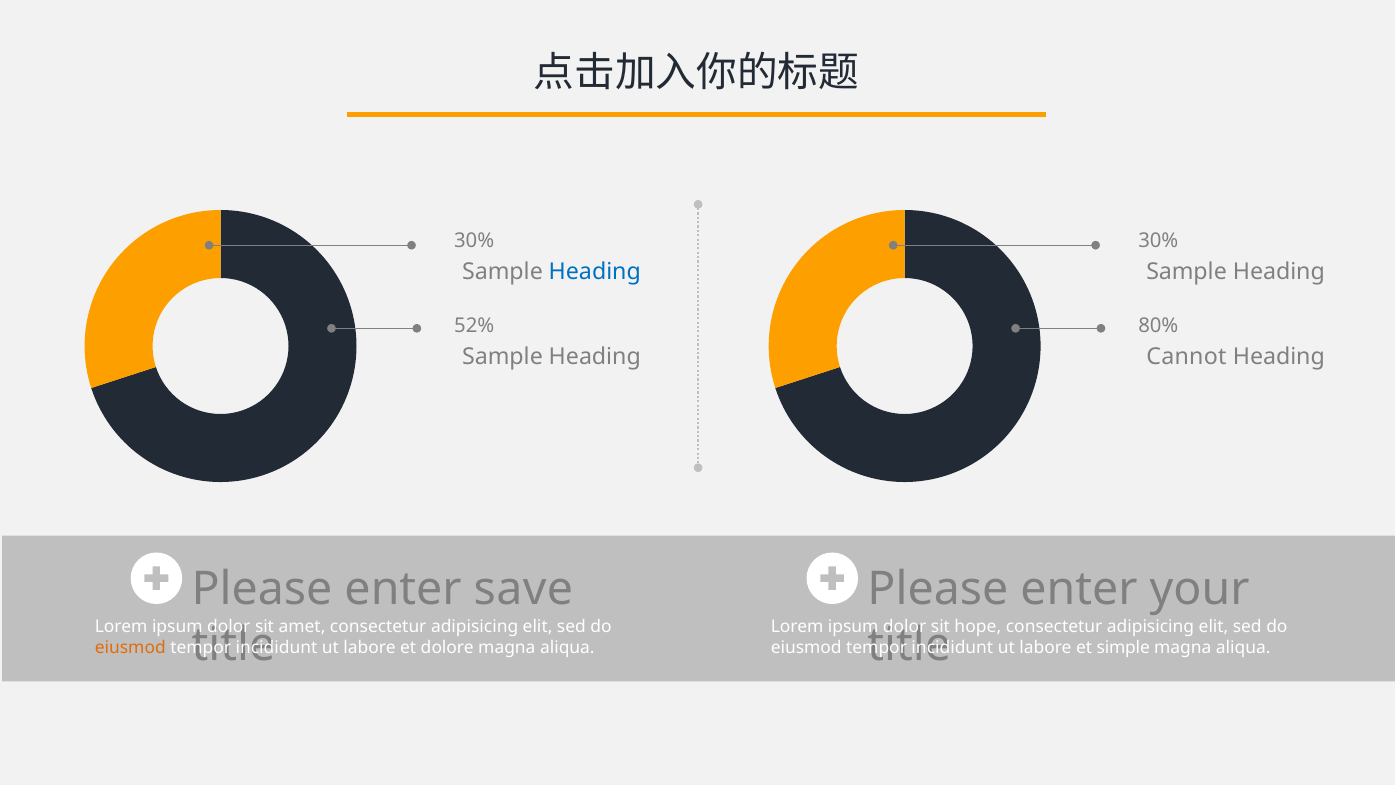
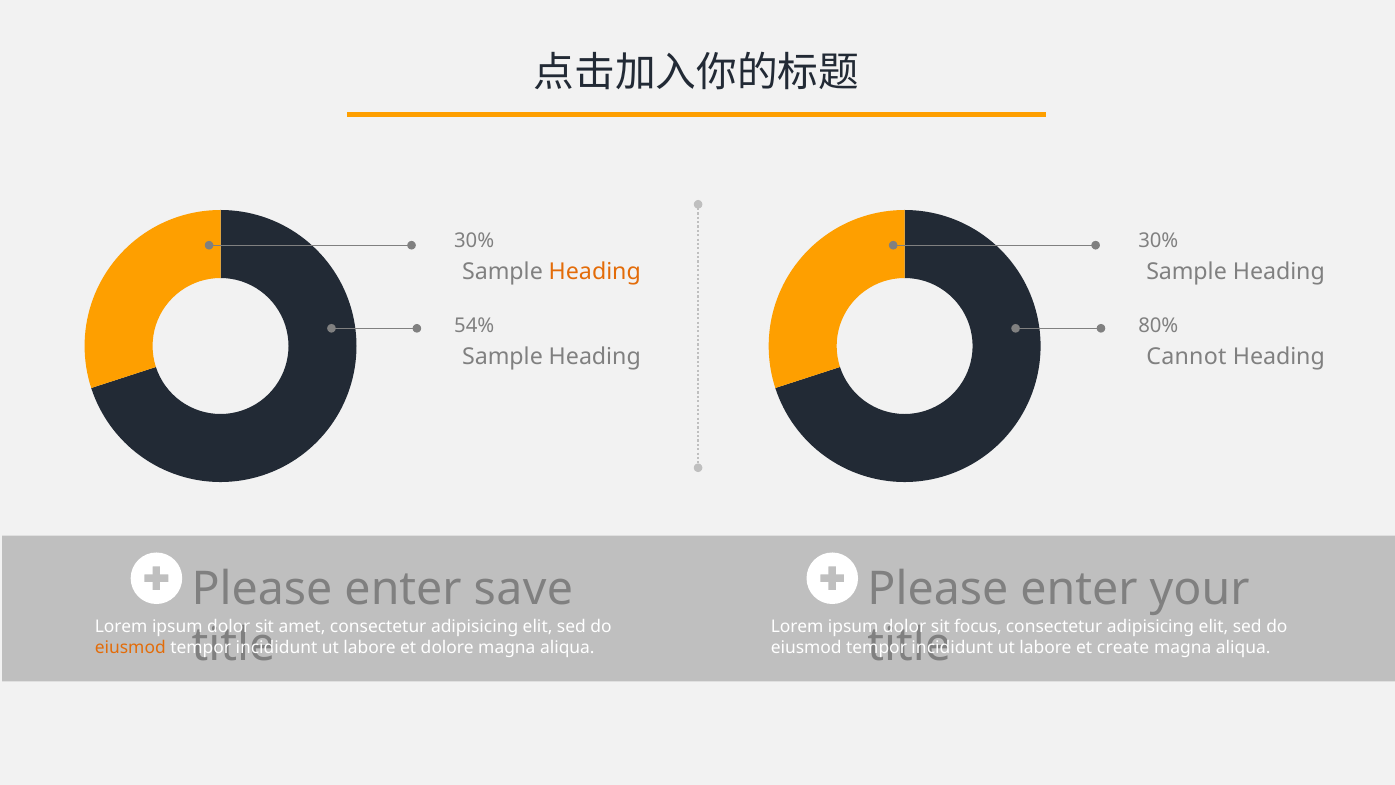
Heading colour: blue -> orange (595, 272)
52%: 52% -> 54% (474, 326)
hope: hope -> focus (978, 627)
simple: simple -> create (1123, 648)
